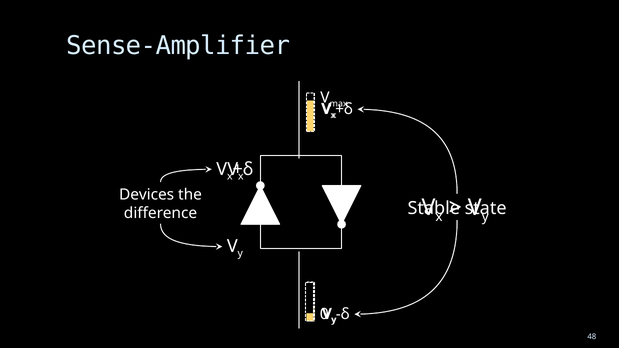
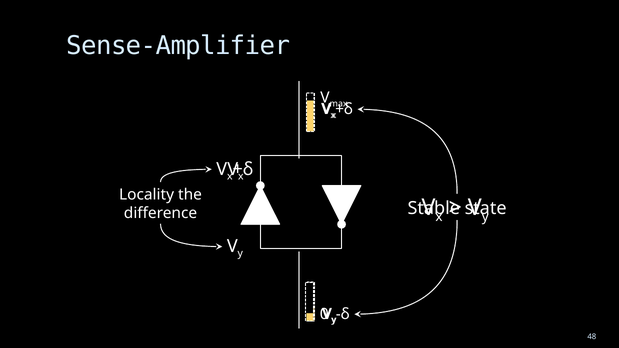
Devices: Devices -> Locality (147, 195)
